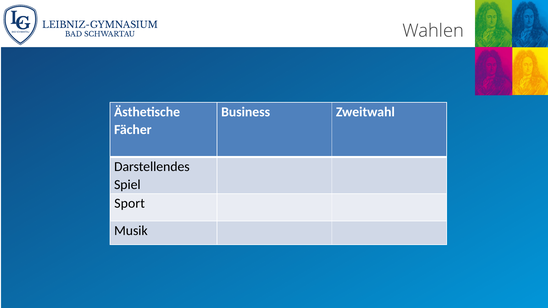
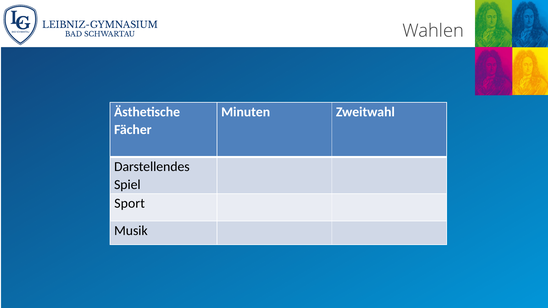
Business: Business -> Minuten (246, 112)
